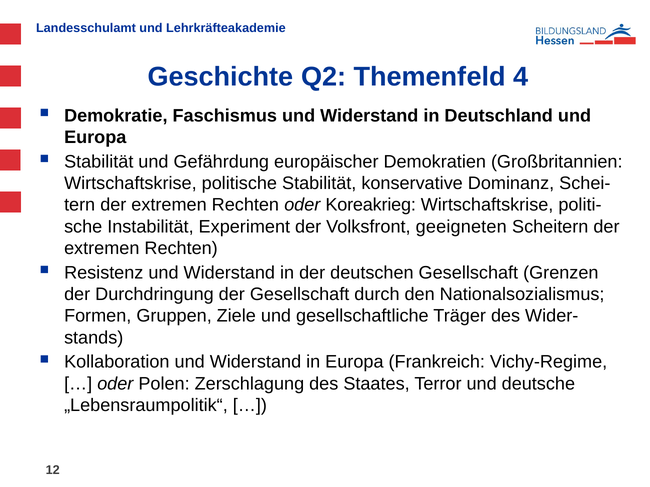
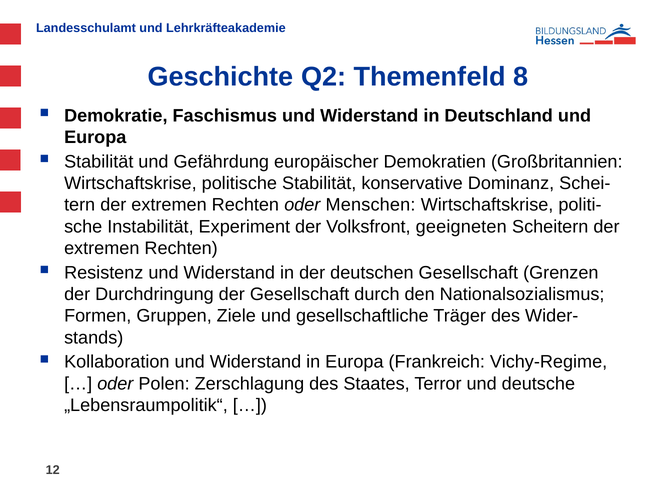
4: 4 -> 8 (521, 77)
Koreakrieg: Koreakrieg -> Menschen (371, 205)
